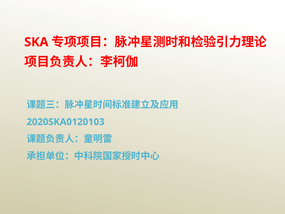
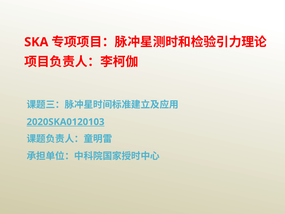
2020SKA0120103 underline: none -> present (66, 122)
